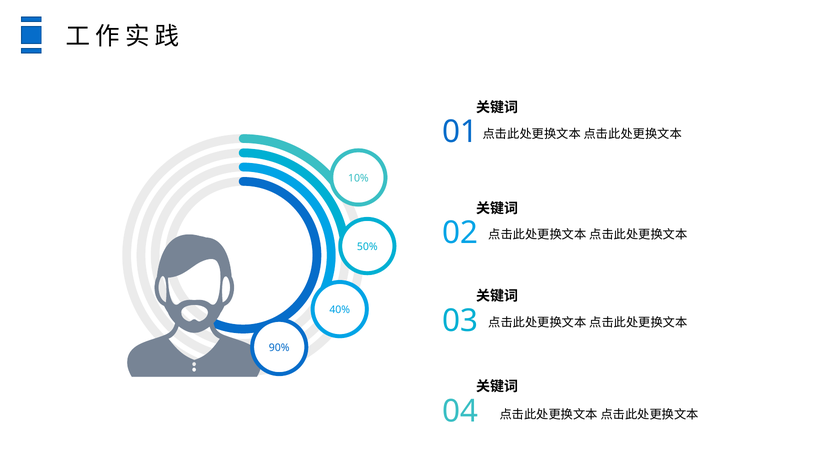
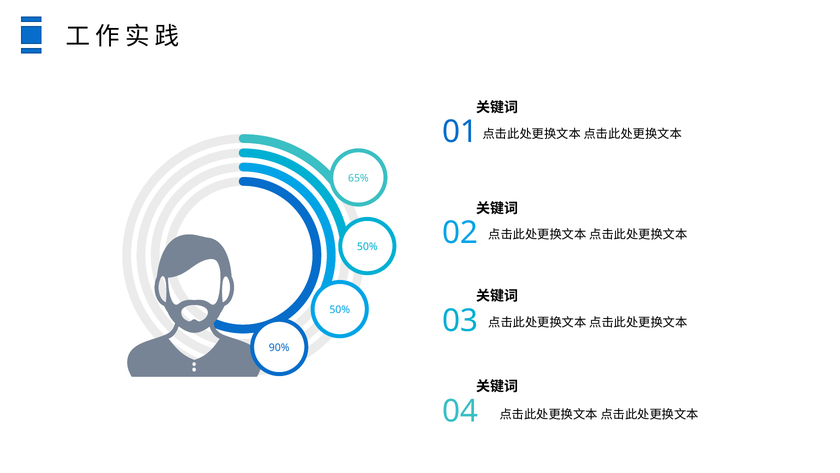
10%: 10% -> 65% (358, 178)
40%: 40% -> 50% (340, 310)
